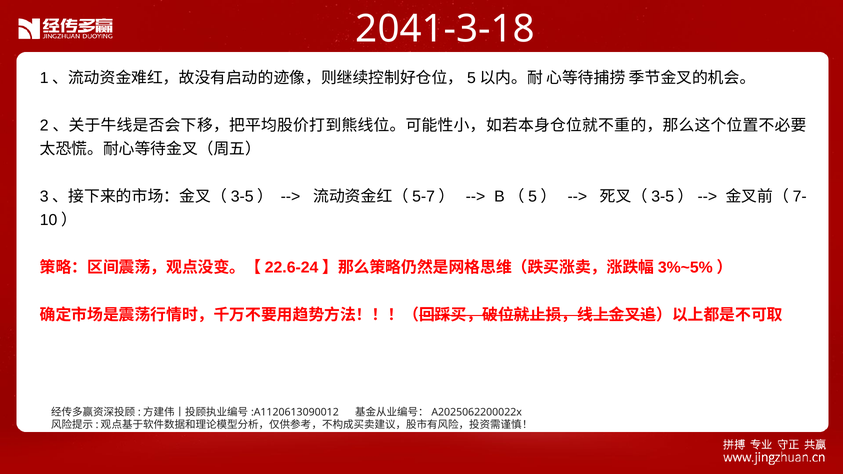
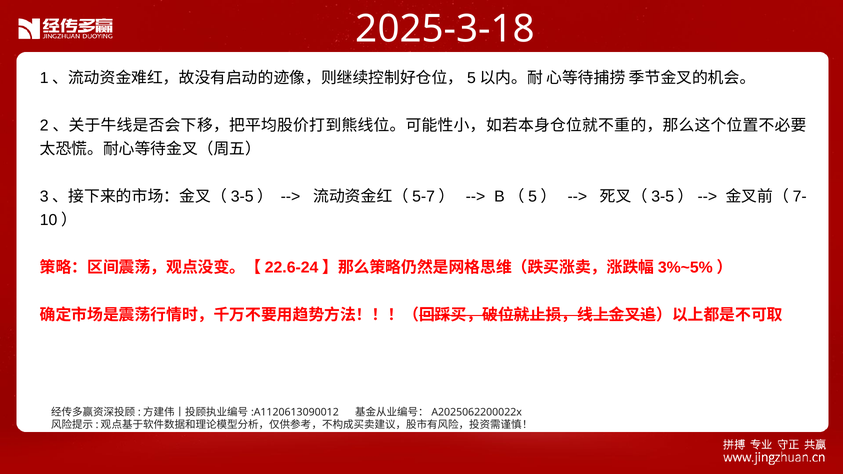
2041-3-18: 2041-3-18 -> 2025-3-18 (445, 29)
